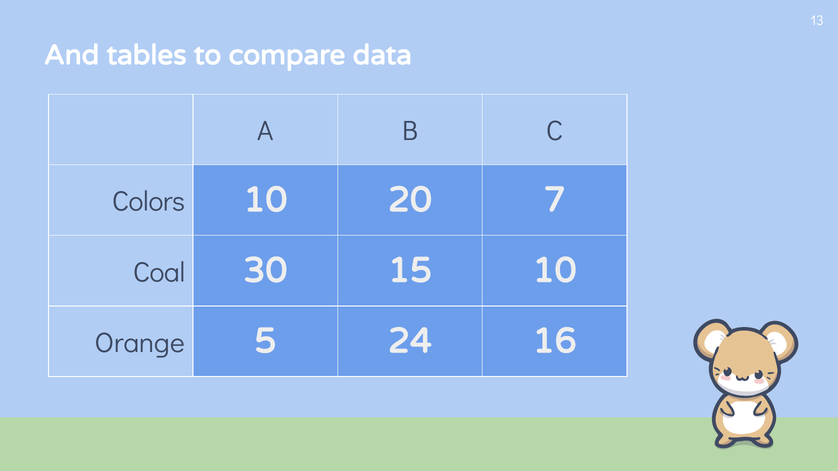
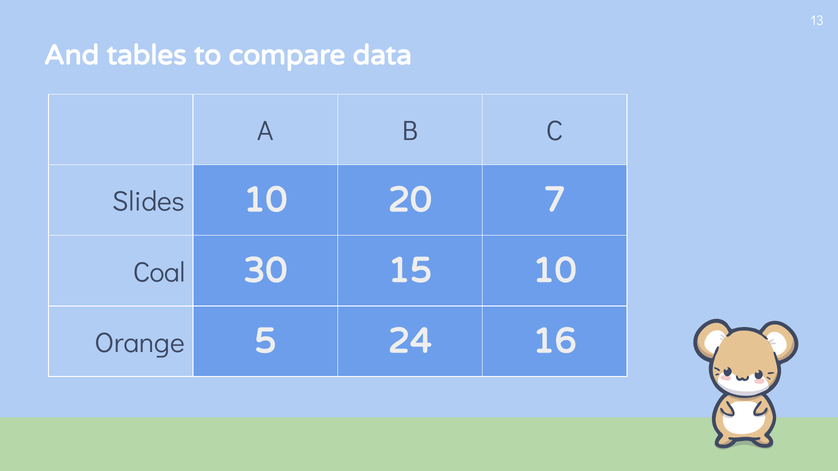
Colors: Colors -> Slides (149, 202)
